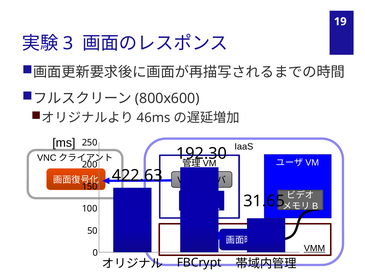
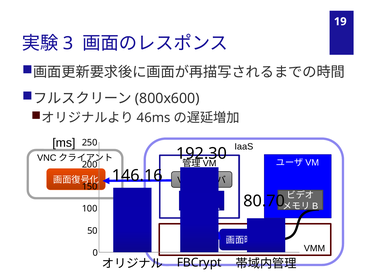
422.63: 422.63 -> 146.16 (137, 175)
31.65: 31.65 -> 80.70 (264, 201)
VMM underline: present -> none (314, 248)
